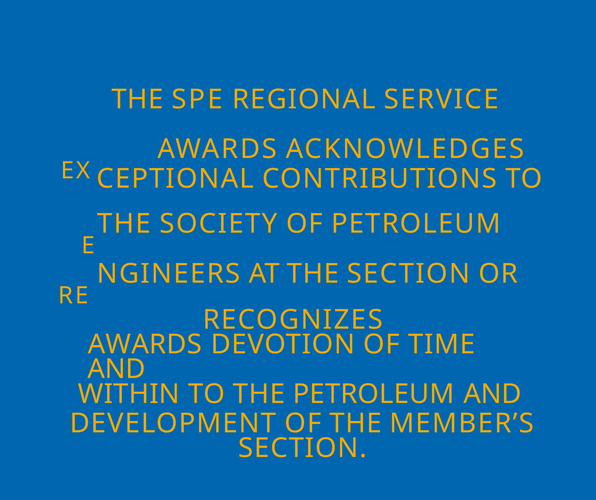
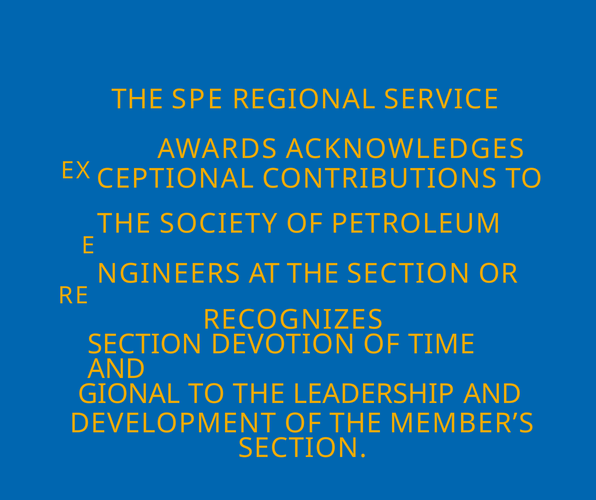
AWARDS: AWARDS -> SECTION (145, 344)
WITHIN: WITHIN -> GIONAL (129, 394)
THE PETROLEUM: PETROLEUM -> LEADERSHIP (374, 394)
